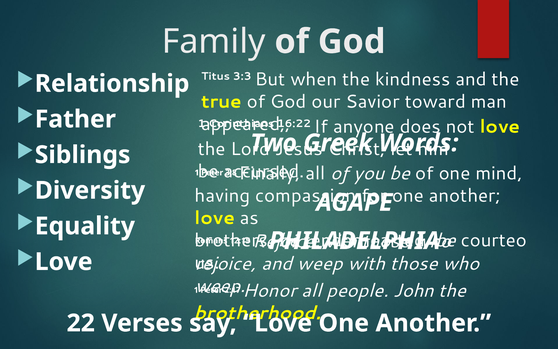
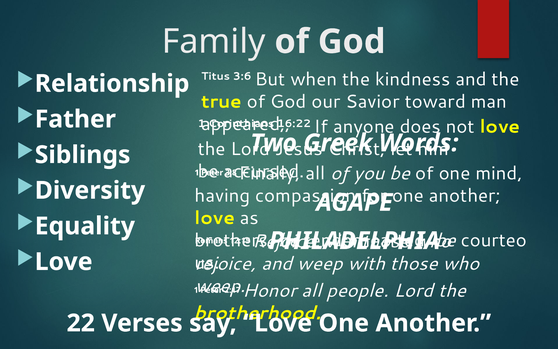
3:3: 3:3 -> 3:6 (242, 76)
people John: John -> Lord (413, 291)
